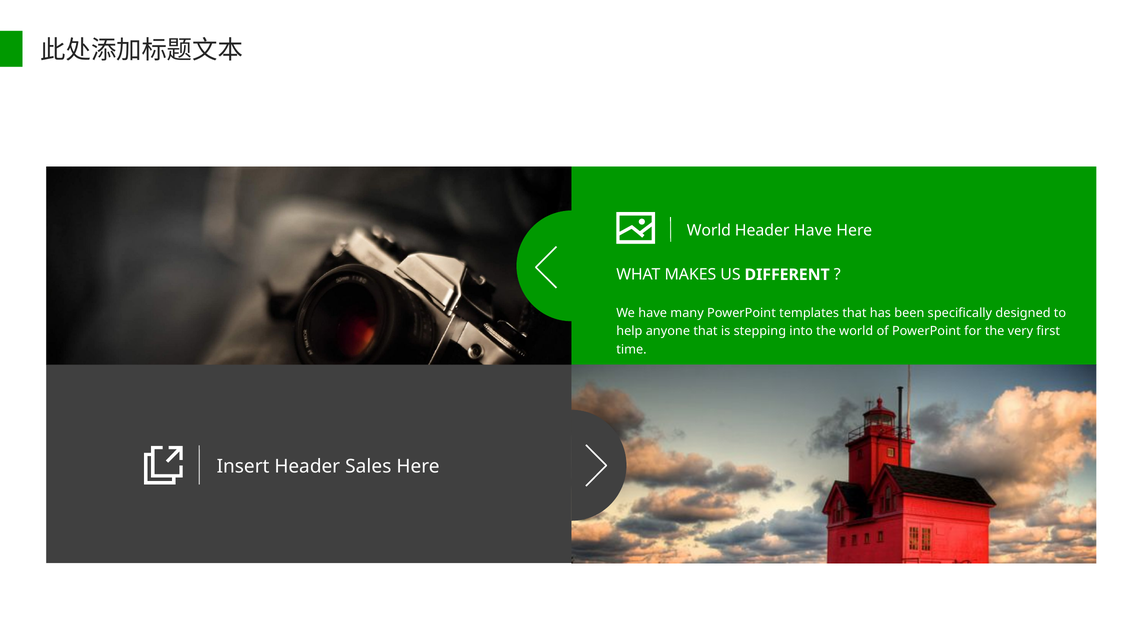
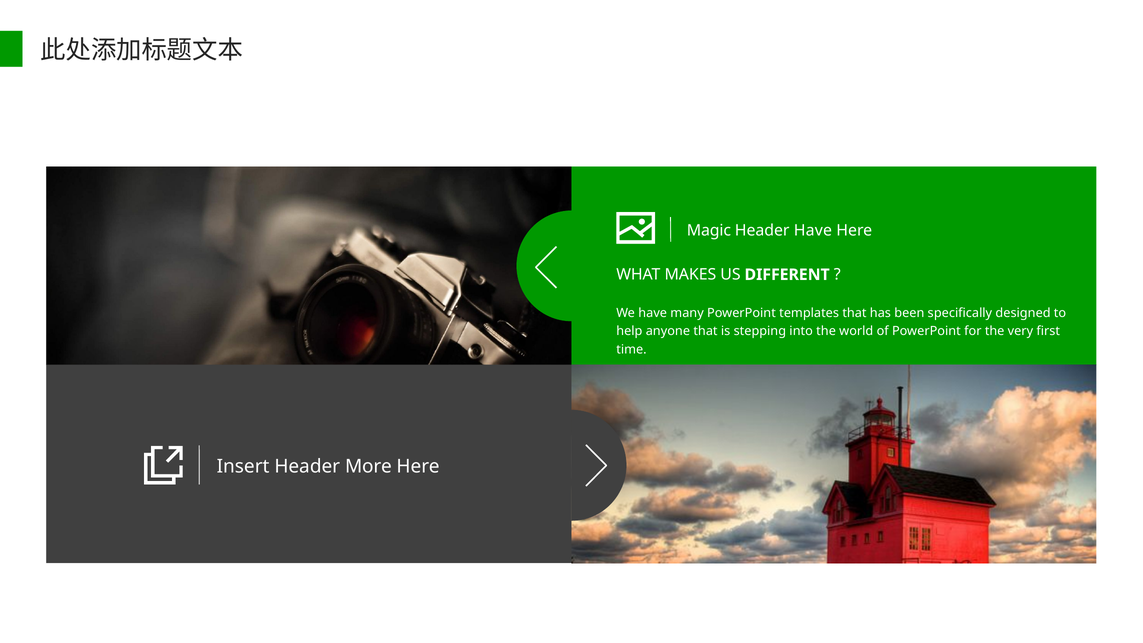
World: World -> Magic (709, 231)
Sales: Sales -> More (368, 466)
